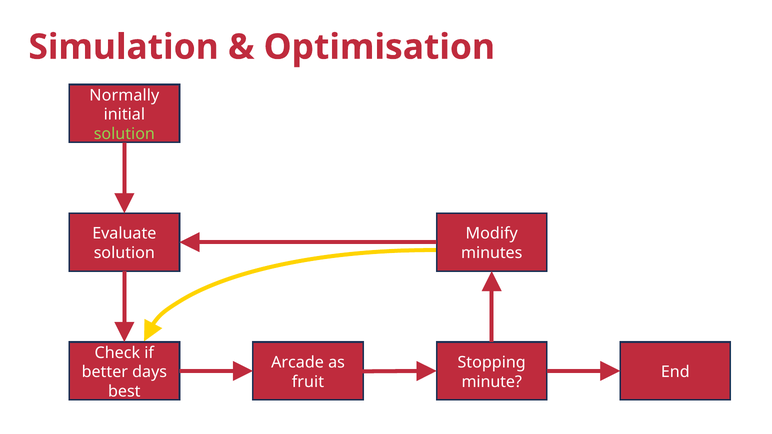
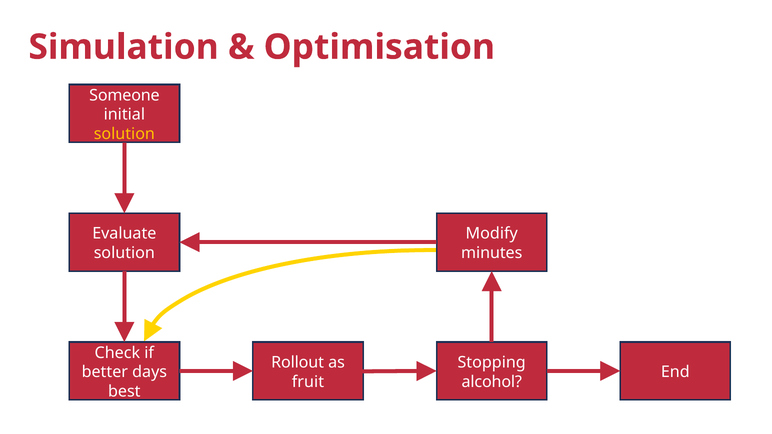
Normally: Normally -> Someone (124, 95)
solution colour: light green -> yellow (124, 134)
Arcade: Arcade -> Rollout (298, 363)
minute: minute -> alcohol (492, 382)
